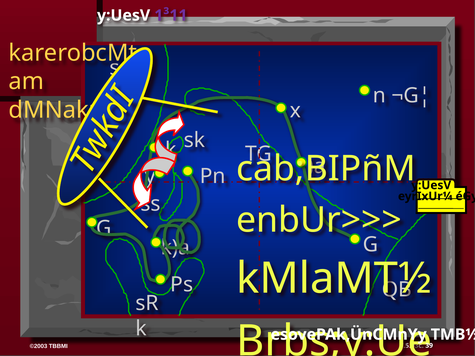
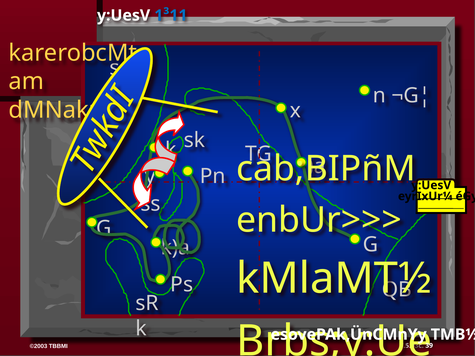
1³11 colour: purple -> blue (171, 15)
